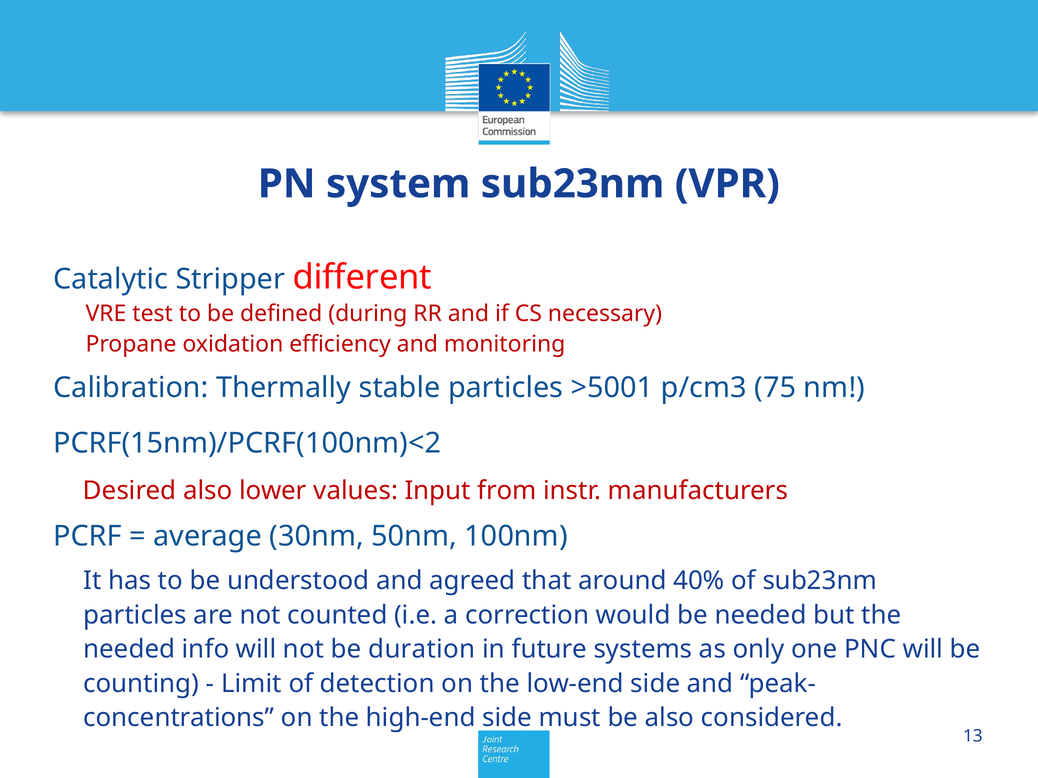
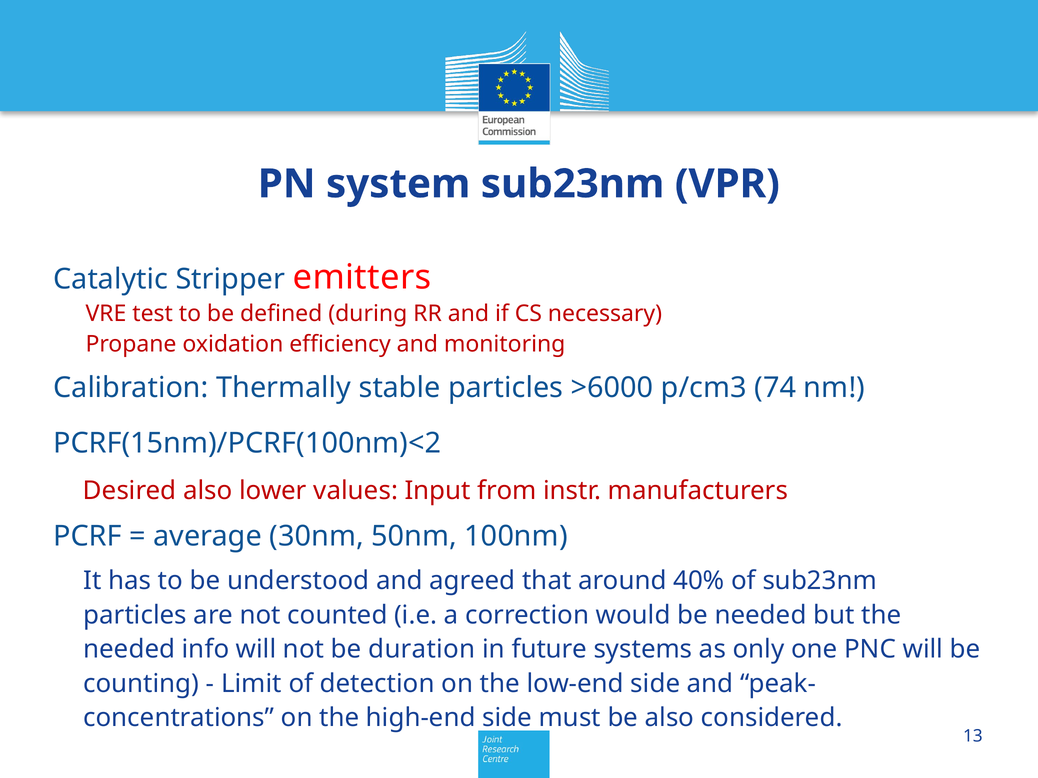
different: different -> emitters (362, 277)
>5001: >5001 -> >6000 (612, 388)
75: 75 -> 74 (775, 388)
